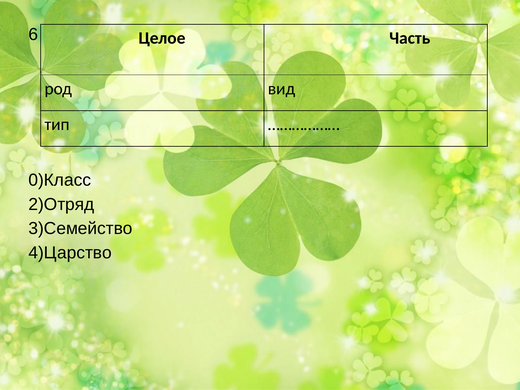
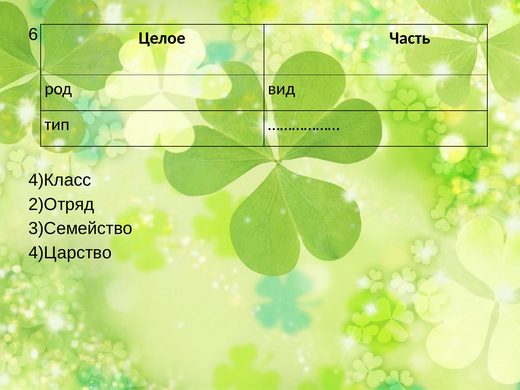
0)Класс: 0)Класс -> 4)Класс (60, 180)
